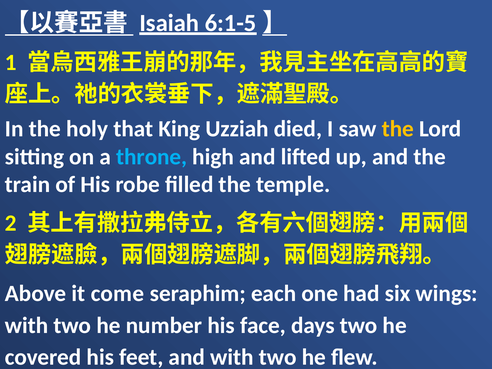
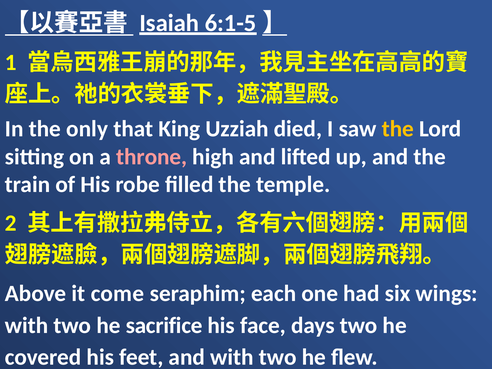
holy: holy -> only (87, 129)
throne colour: light blue -> pink (152, 157)
number: number -> sacrifice (164, 325)
